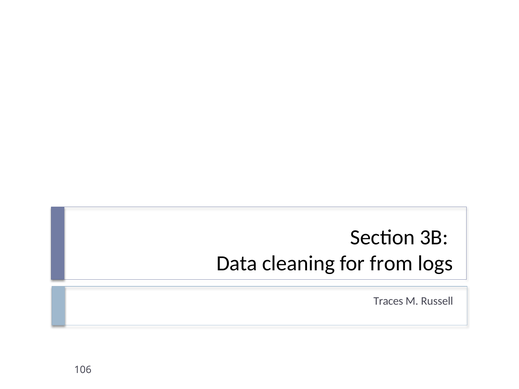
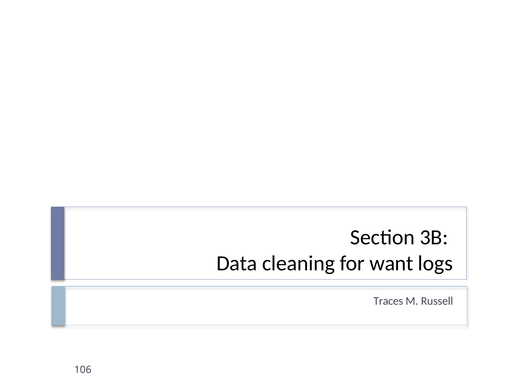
from: from -> want (391, 264)
